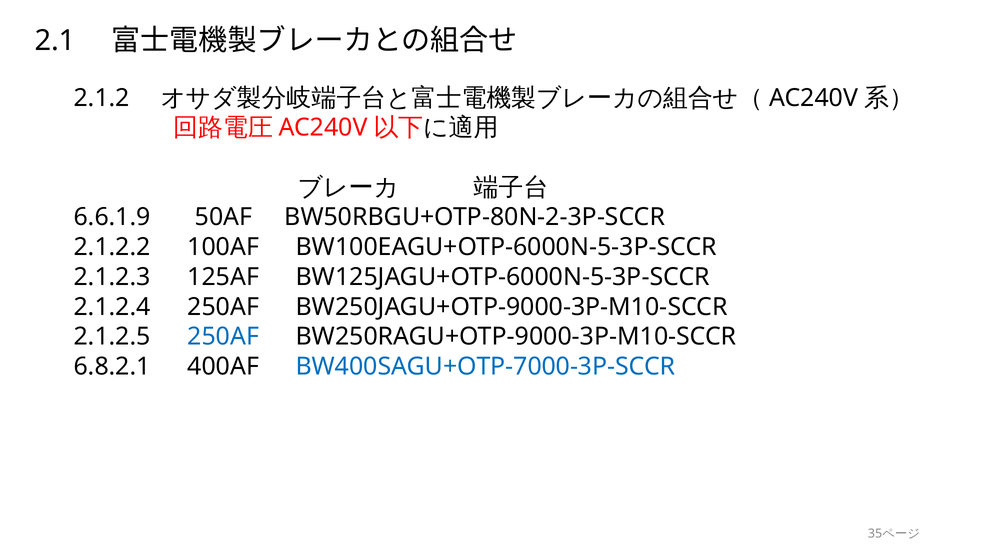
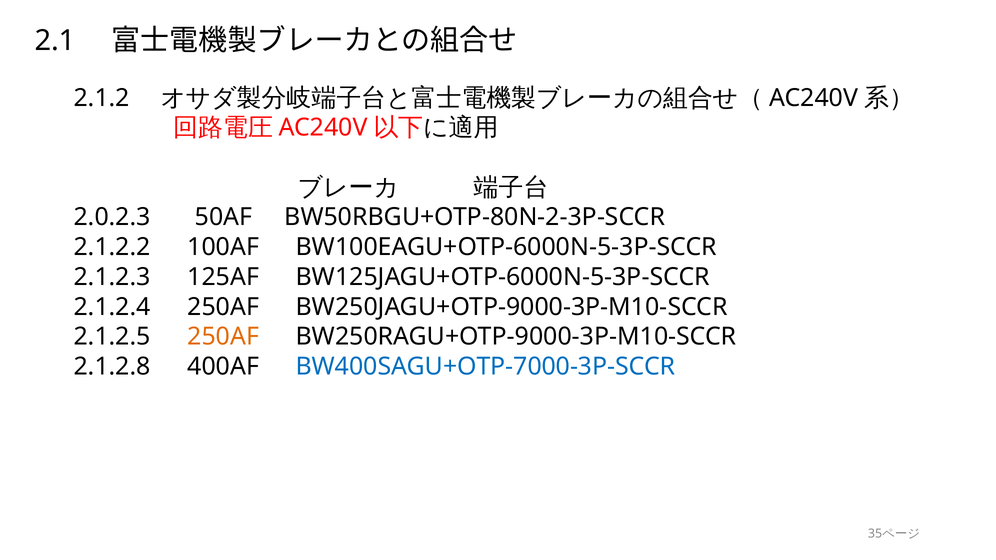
6.6.1.9: 6.6.1.9 -> 2.0.2.3 (112, 217)
250AF colour: blue -> orange (223, 337)
6.8.2.1: 6.8.2.1 -> 2.1.2.8 (112, 367)
